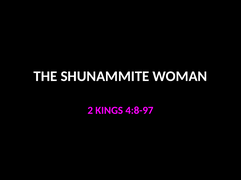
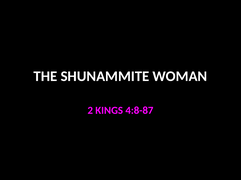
4:8-97: 4:8-97 -> 4:8-87 (139, 111)
